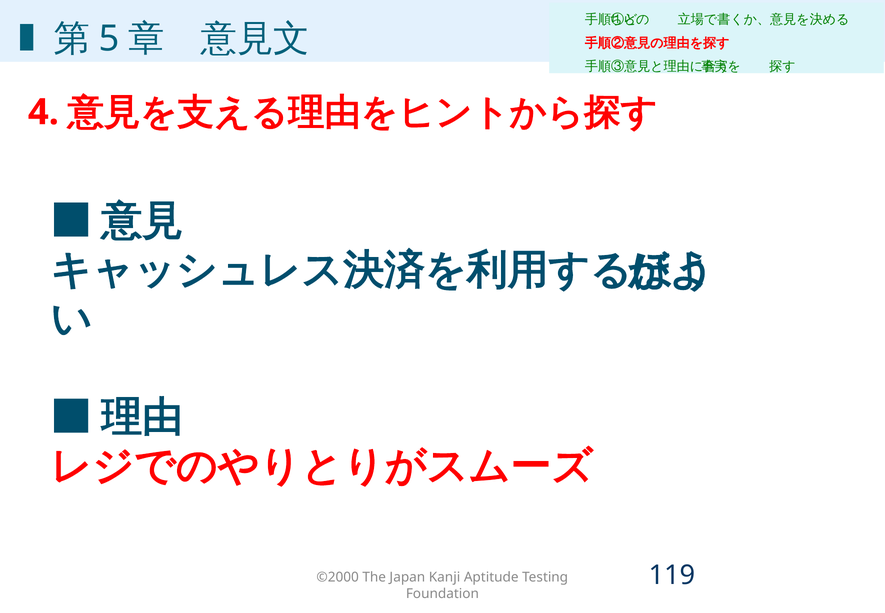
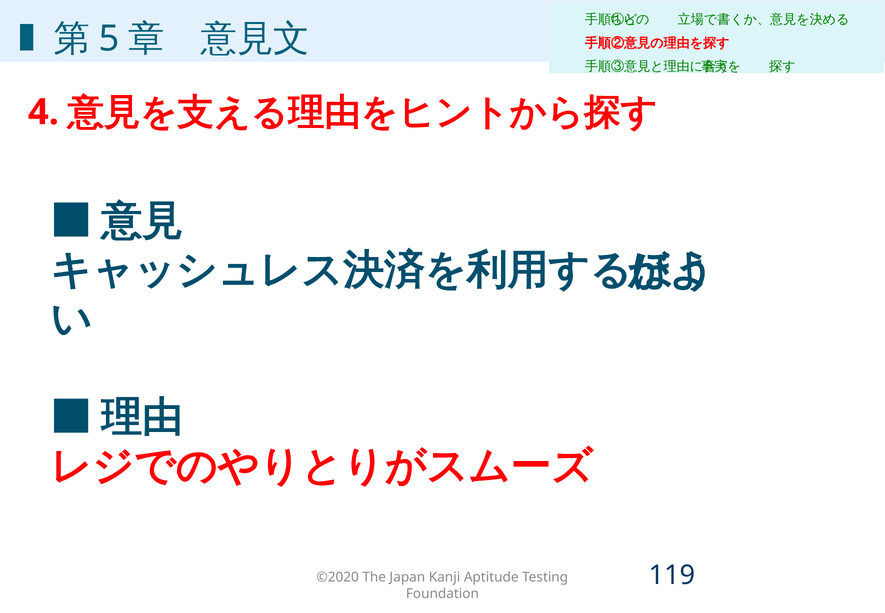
©2000: ©2000 -> ©2020 (338, 577)
